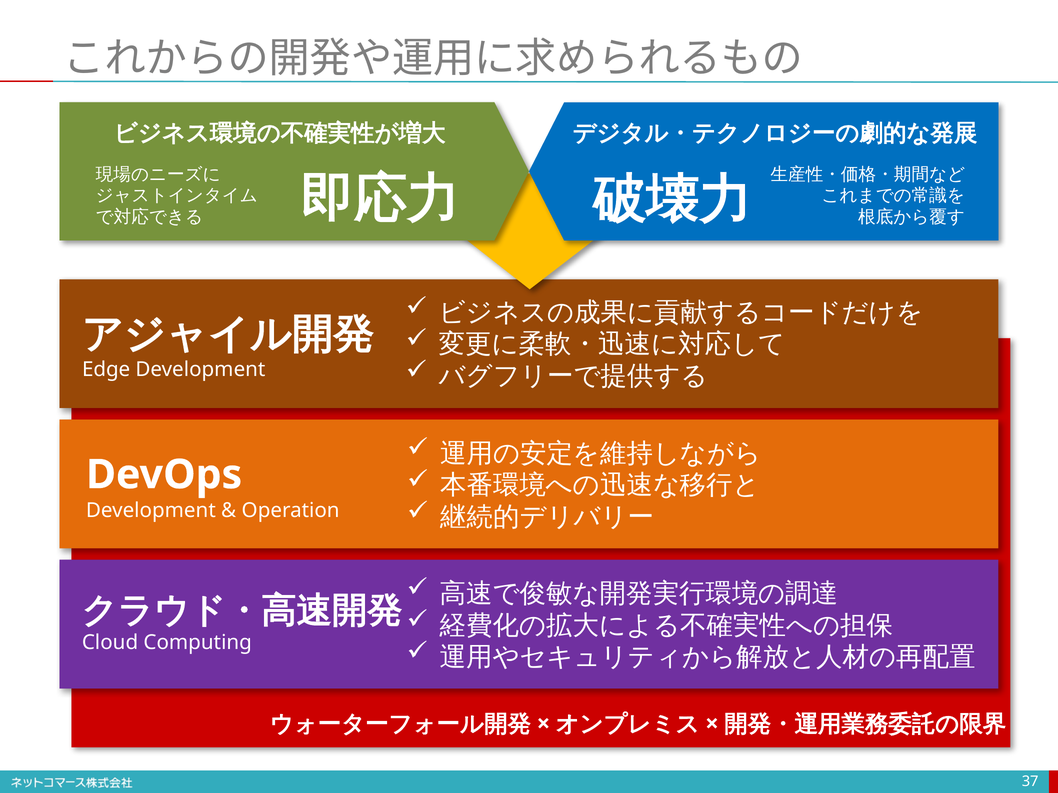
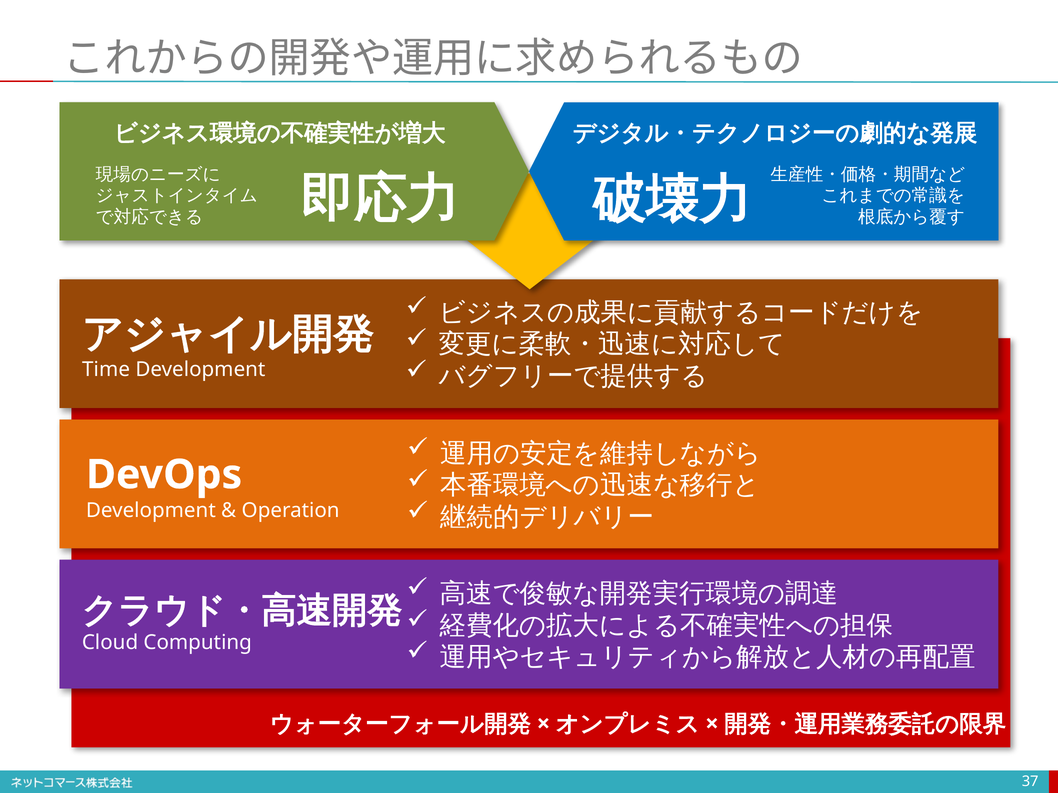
Edge: Edge -> Time (106, 370)
